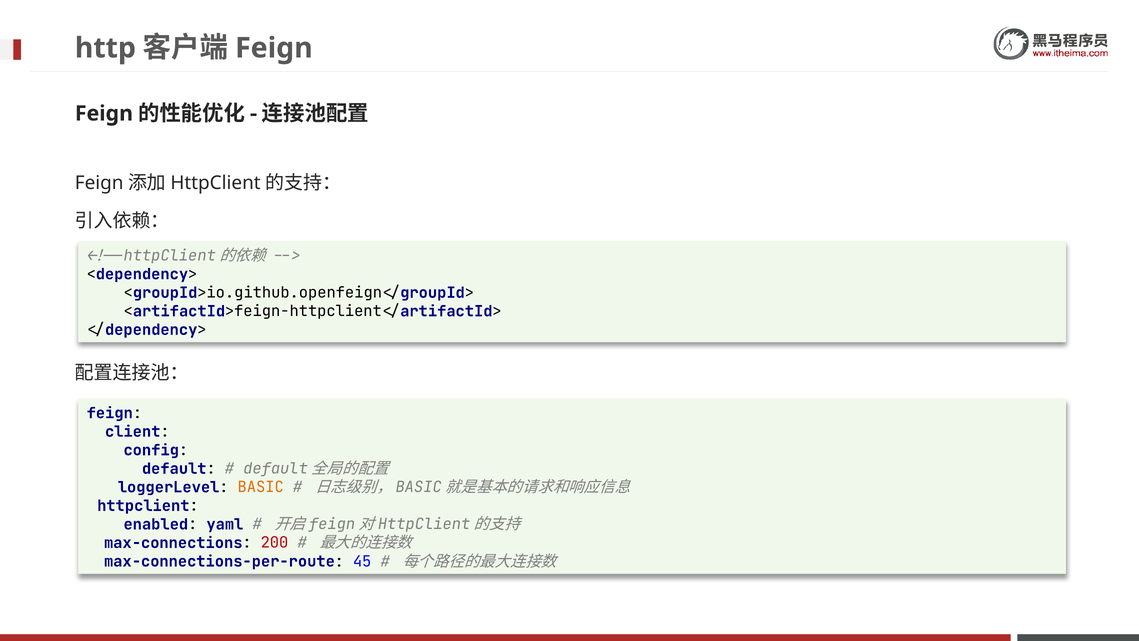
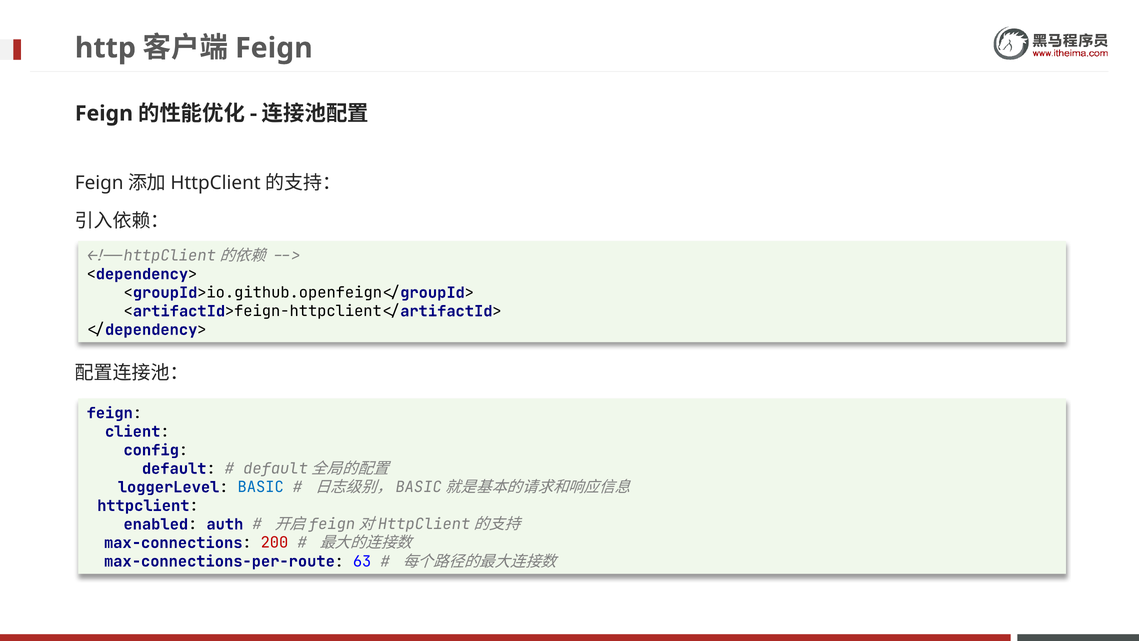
BASIC colour: orange -> blue (261, 487)
yaml: yaml -> auth (225, 524)
45: 45 -> 63 (362, 561)
